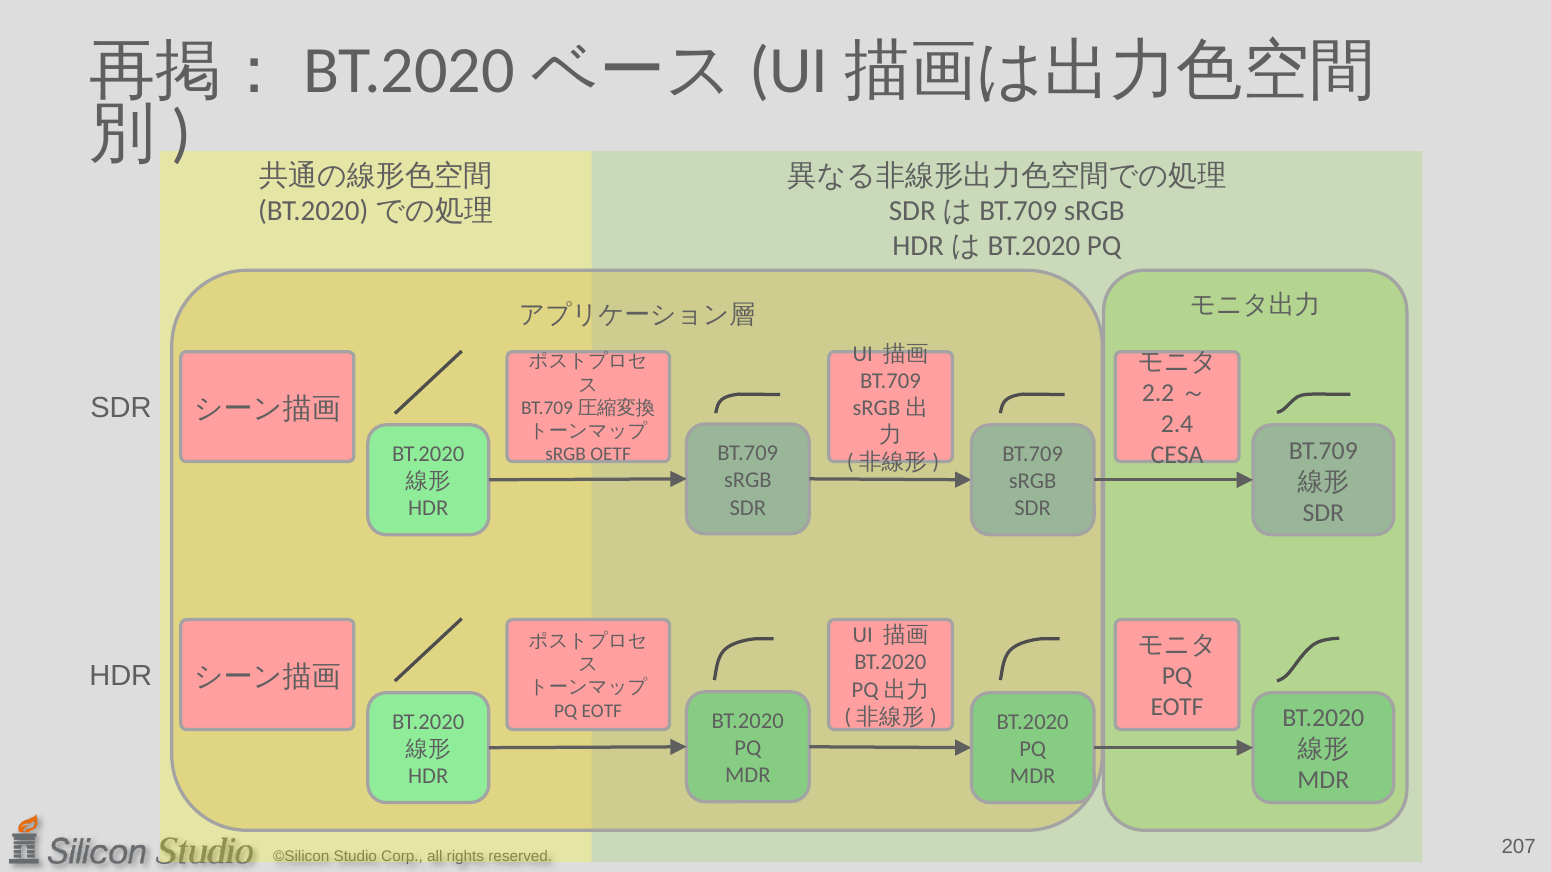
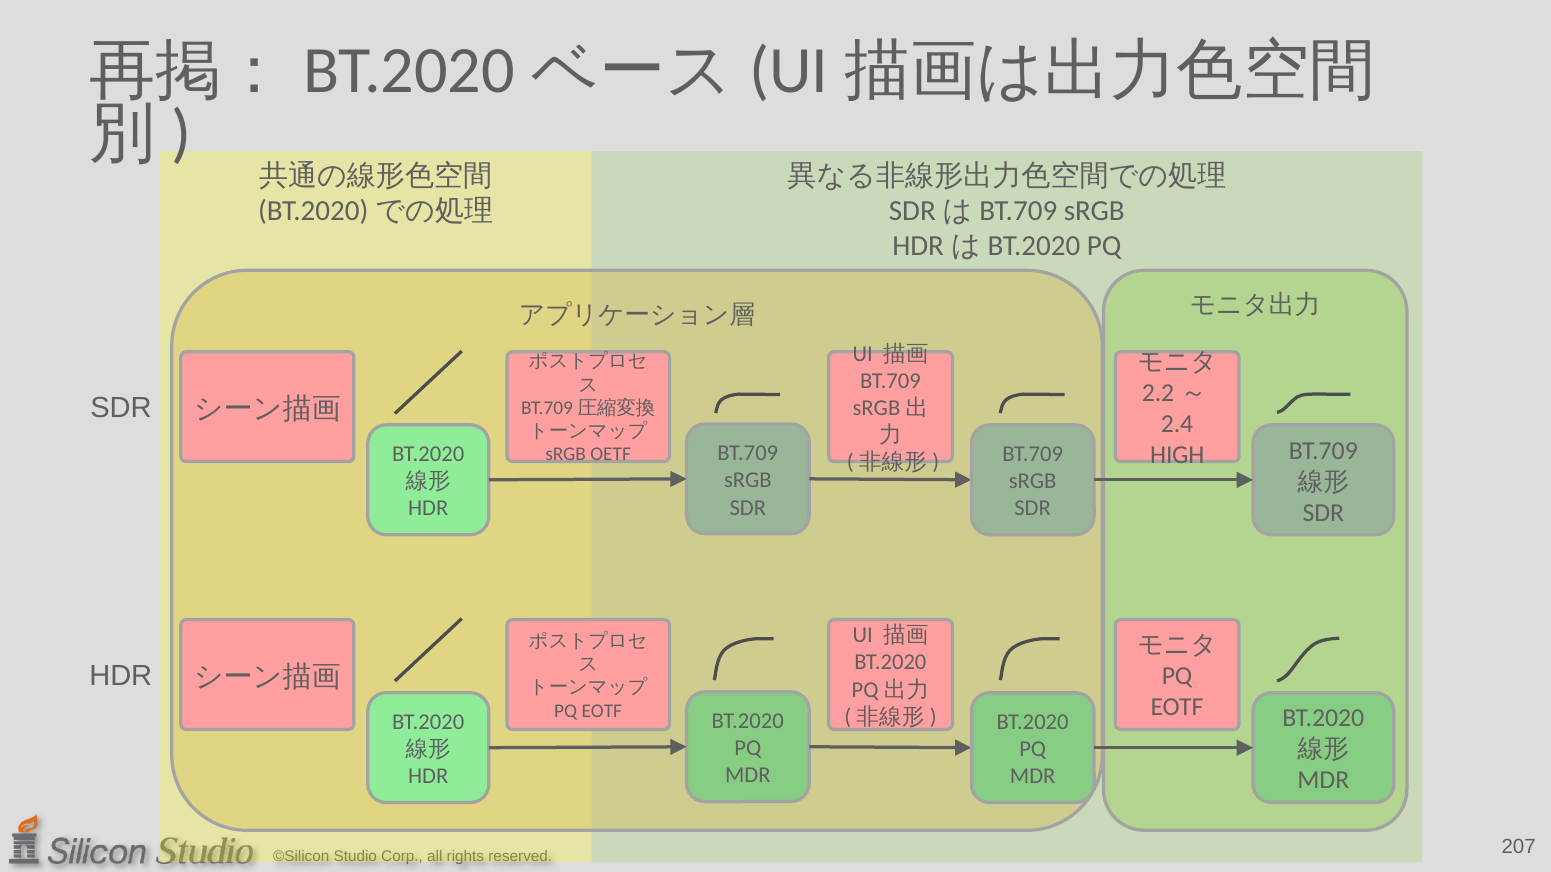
CESA: CESA -> HIGH (1177, 455)
